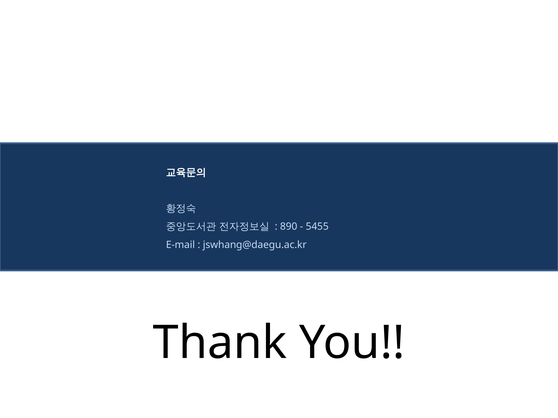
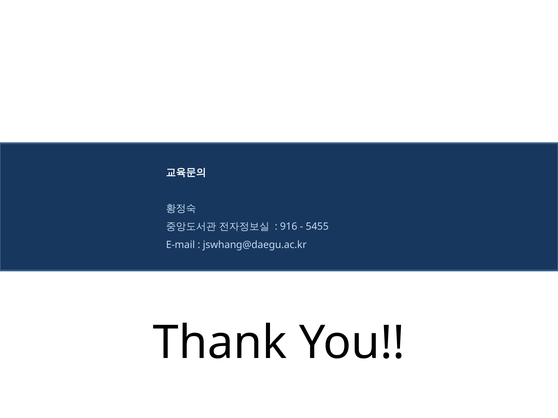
890: 890 -> 916 (289, 227)
